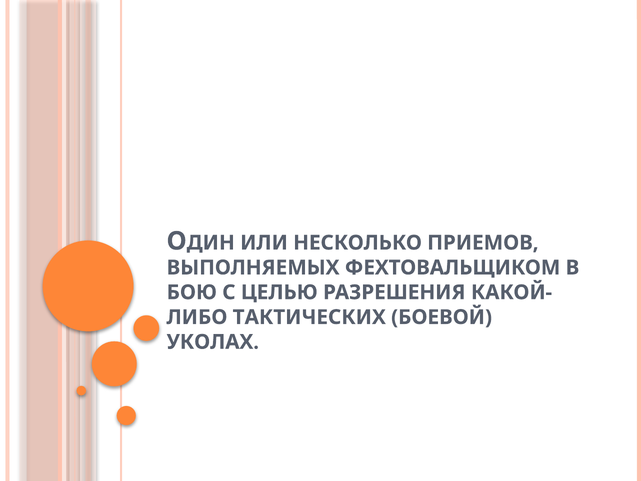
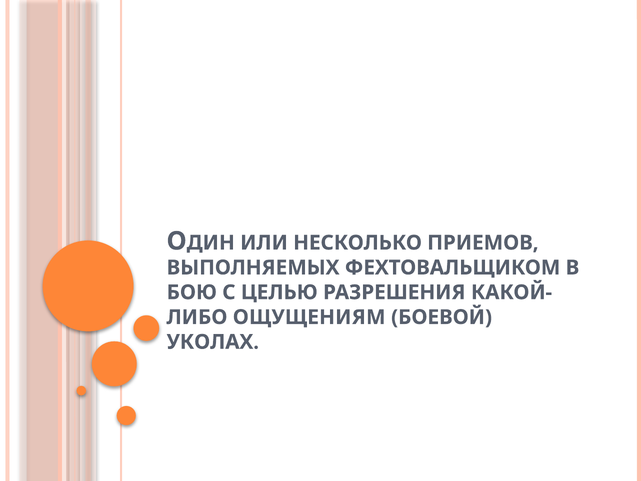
ТАКТИЧЕСКИХ: ТАКТИЧЕСКИХ -> ОЩУЩЕНИЯМ (309, 317)
